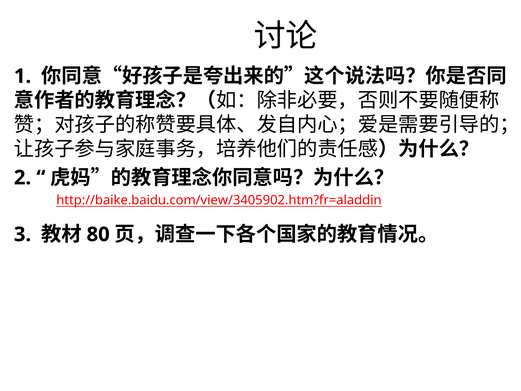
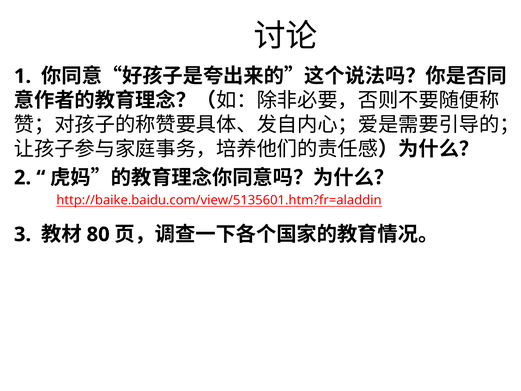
http://baike.baidu.com/view/3405902.htm?fr=aladdin: http://baike.baidu.com/view/3405902.htm?fr=aladdin -> http://baike.baidu.com/view/5135601.htm?fr=aladdin (219, 200)
